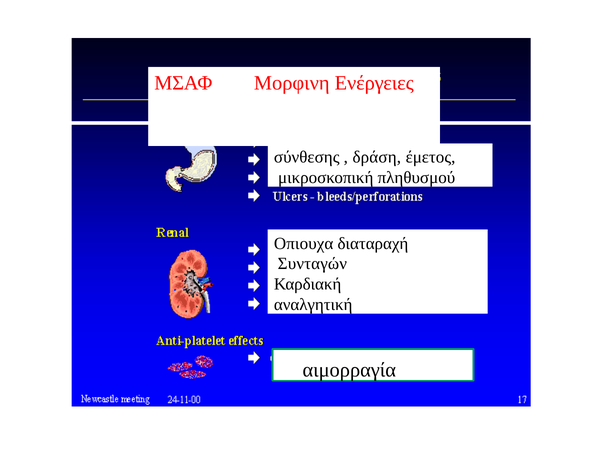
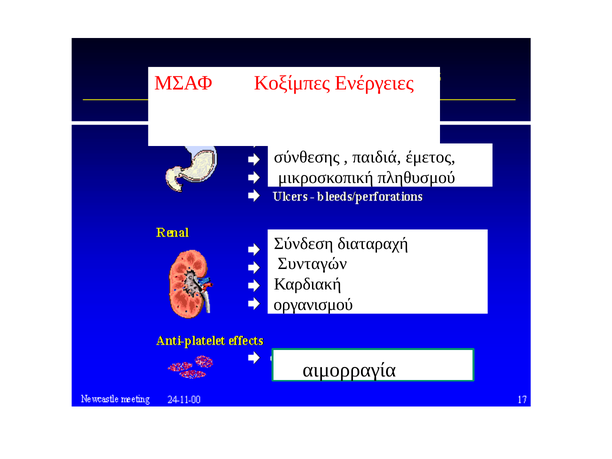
Μορφινη: Μορφινη -> Κοξίμπες (292, 83)
δράση: δράση -> παιδιά (377, 157)
Οπιουχα: Οπιουχα -> Σύνδεση (304, 243)
αναλγητική: αναλγητική -> οργανισμού (313, 305)
